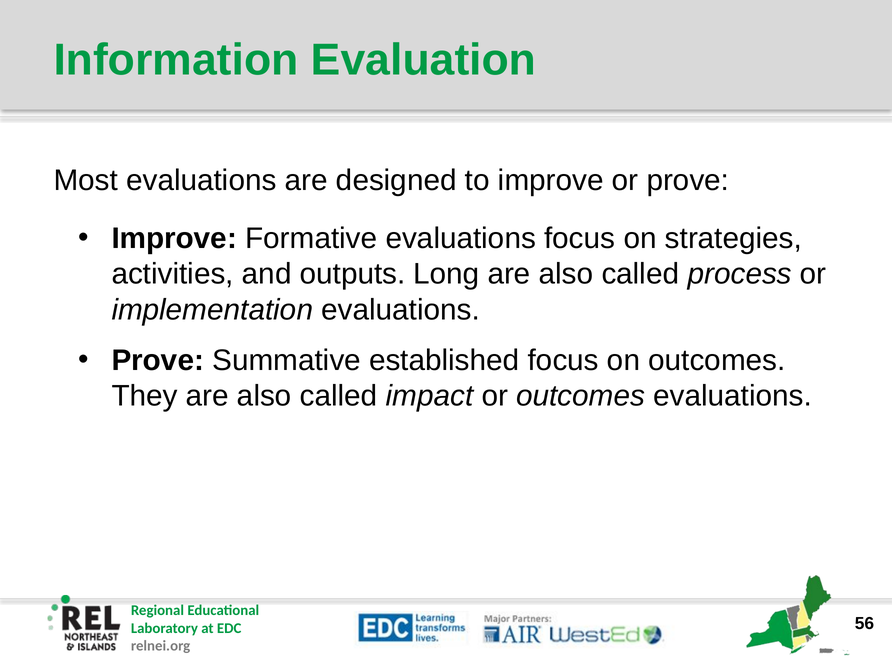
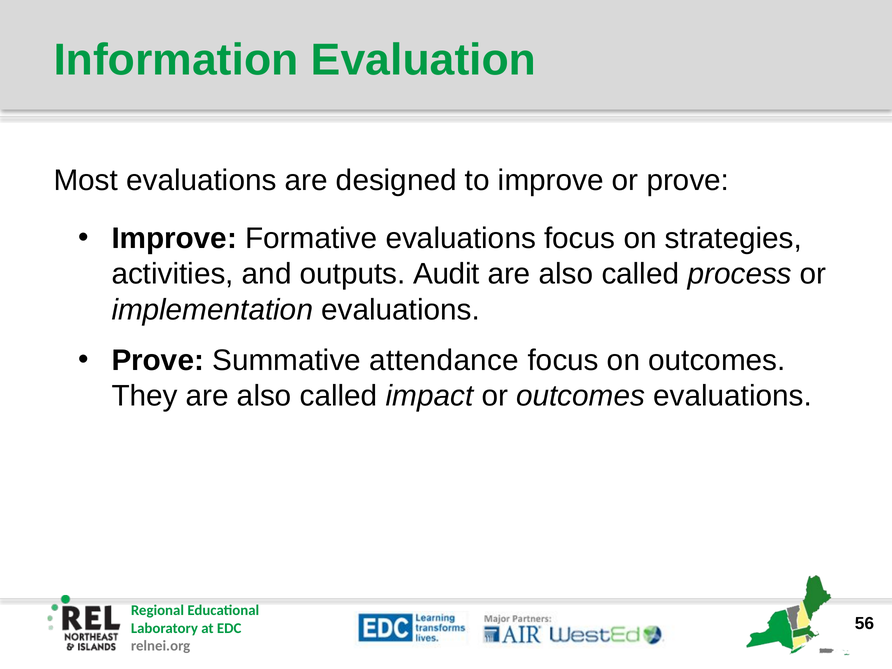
Long: Long -> Audit (446, 274)
established: established -> attendance (444, 360)
